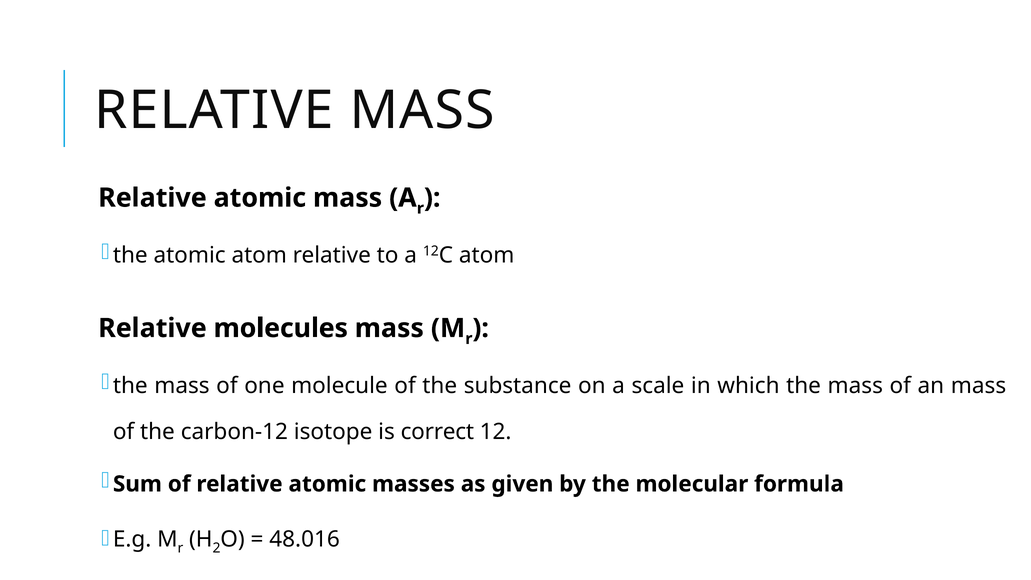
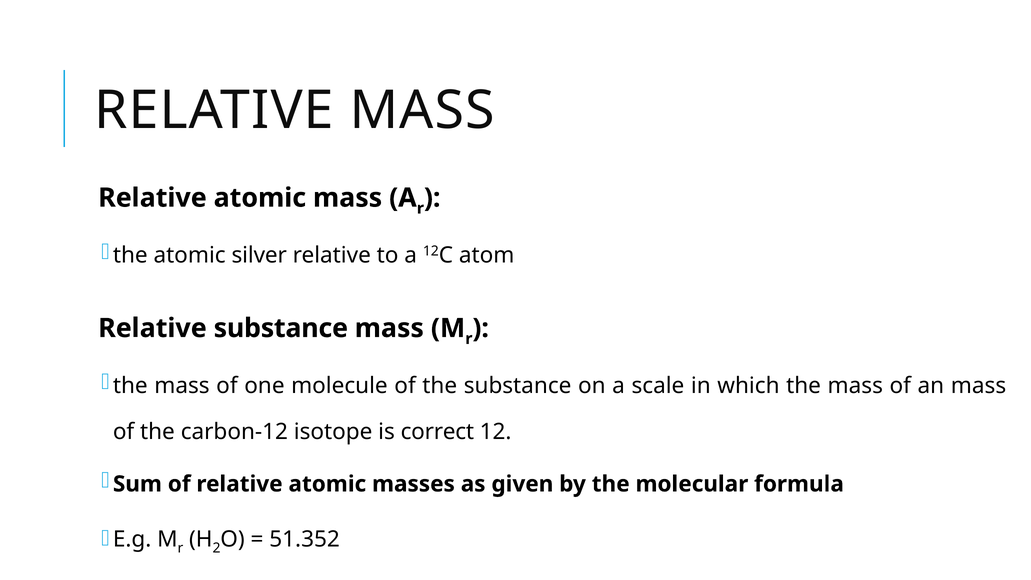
atomic atom: atom -> silver (259, 255)
Relative molecules: molecules -> substance (281, 328)
48.016: 48.016 -> 51.352 (305, 539)
